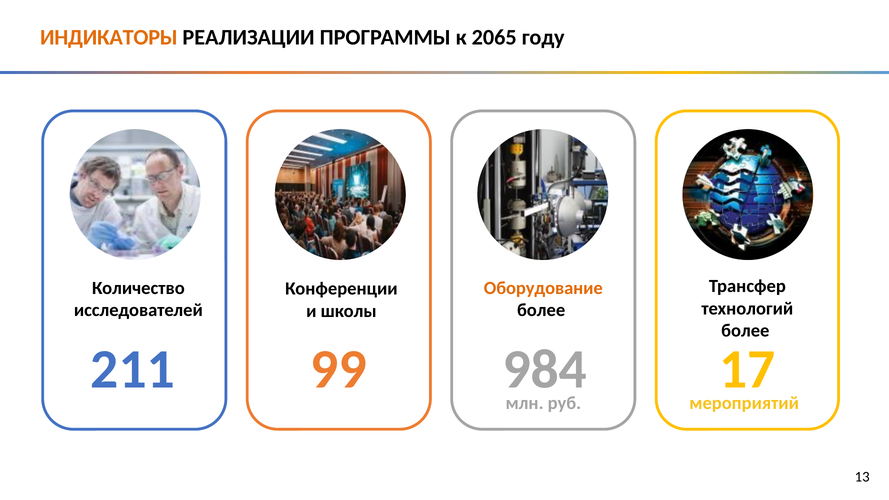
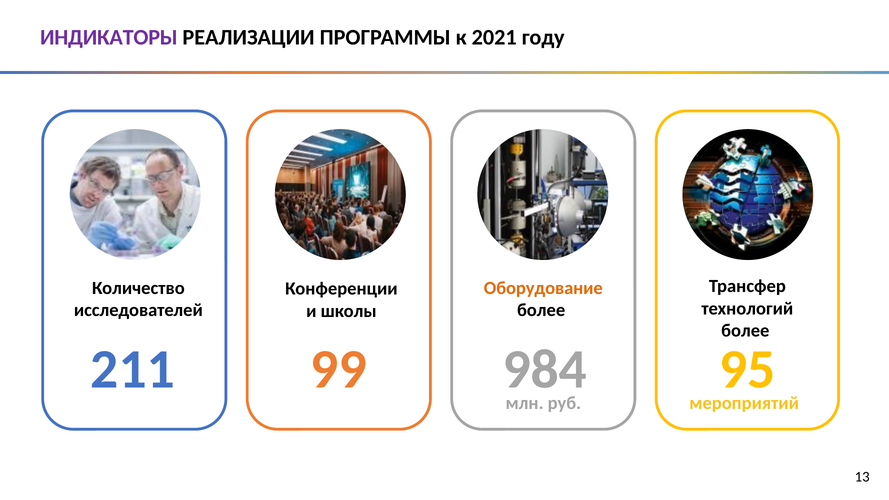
ИНДИКАТОРЫ colour: orange -> purple (109, 38)
2065: 2065 -> 2021 (494, 38)
17: 17 -> 95 (747, 369)
